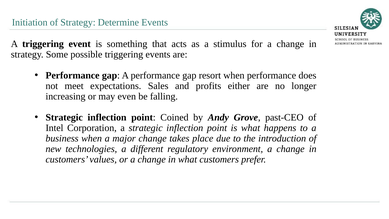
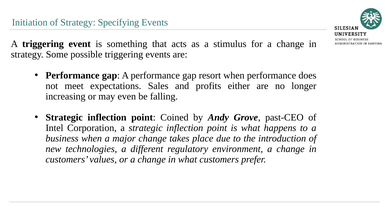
Determine: Determine -> Specifying (118, 22)
